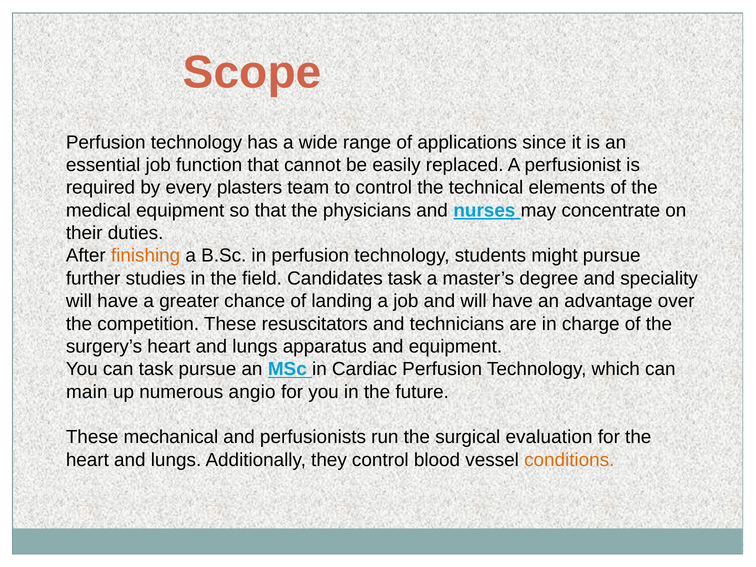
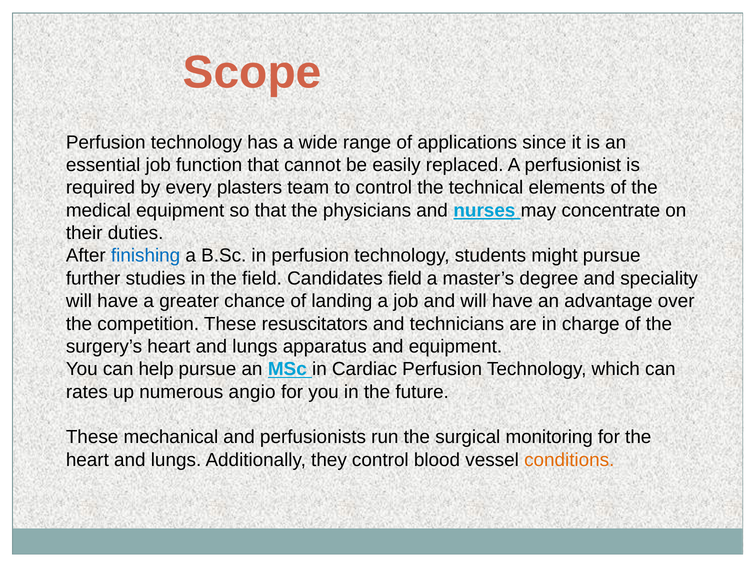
finishing colour: orange -> blue (146, 256)
Candidates task: task -> field (405, 278)
can task: task -> help (156, 369)
main: main -> rates (87, 392)
evaluation: evaluation -> monitoring (549, 437)
